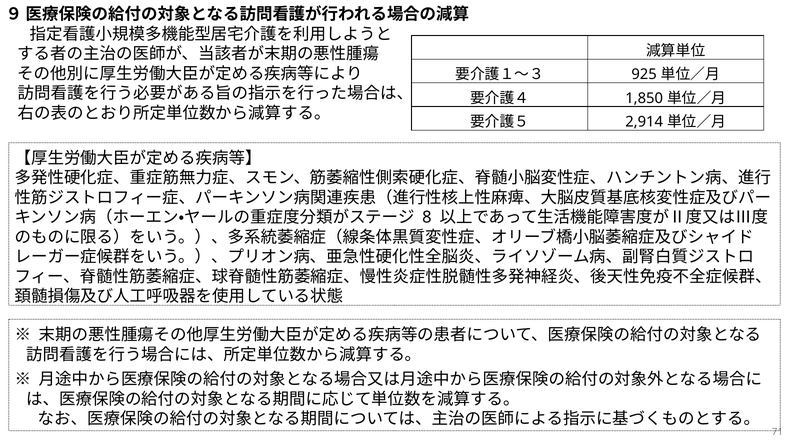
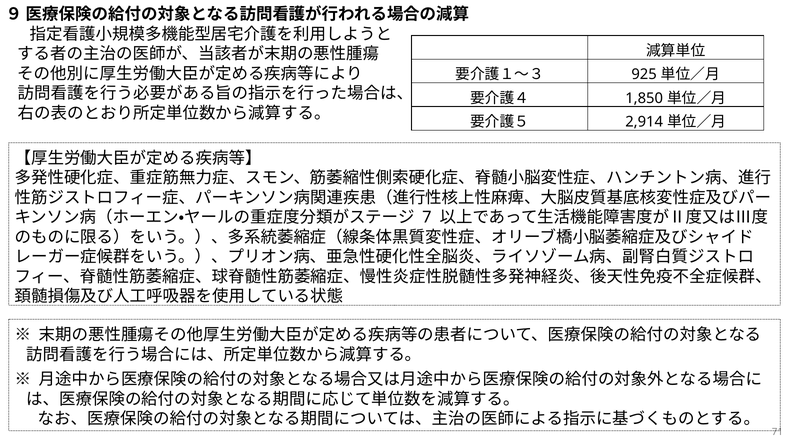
8: 8 -> 7 (427, 217)
